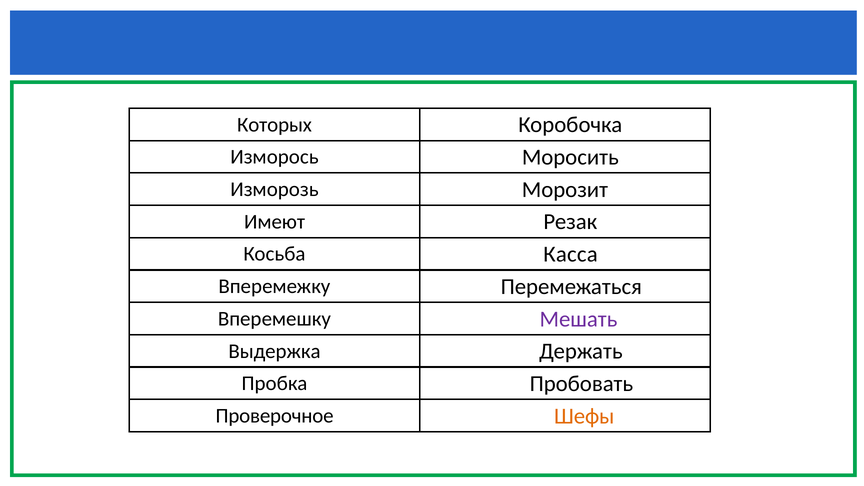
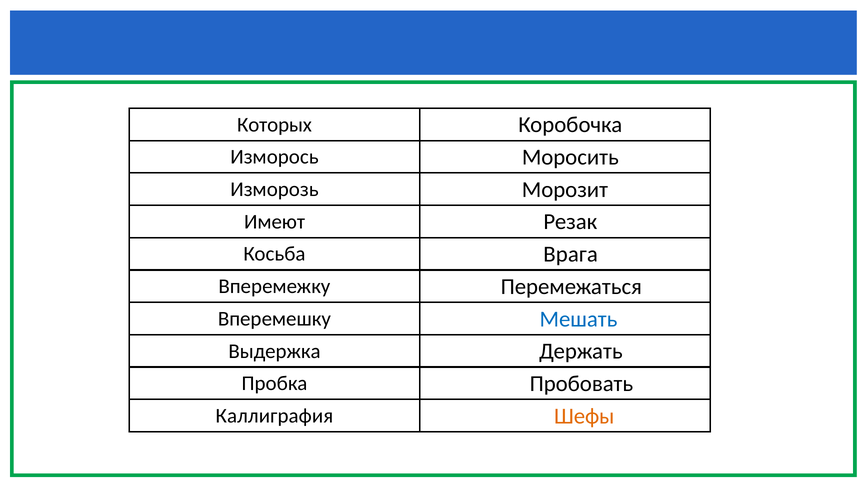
Касса: Касса -> Врага (571, 254)
Мешать colour: purple -> blue (578, 319)
Проверочное: Проверочное -> Каллиграфия (274, 416)
